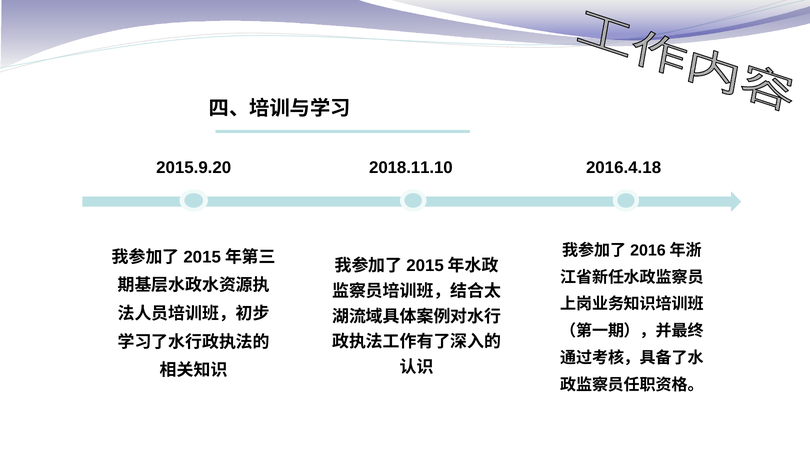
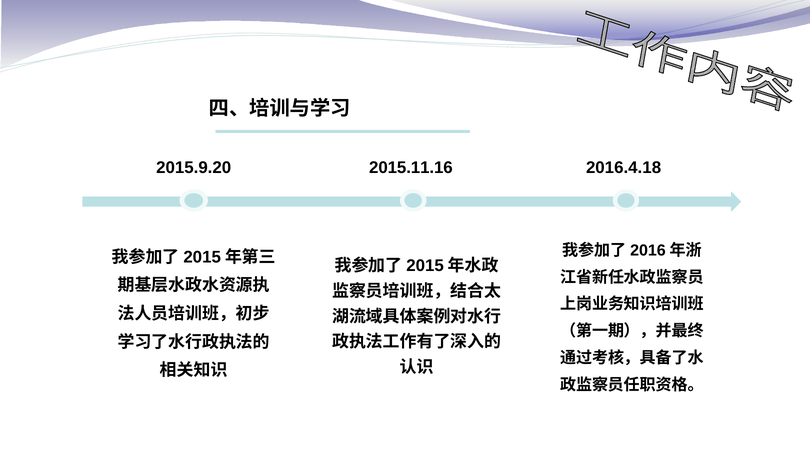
2018.11.10: 2018.11.10 -> 2015.11.16 (411, 168)
